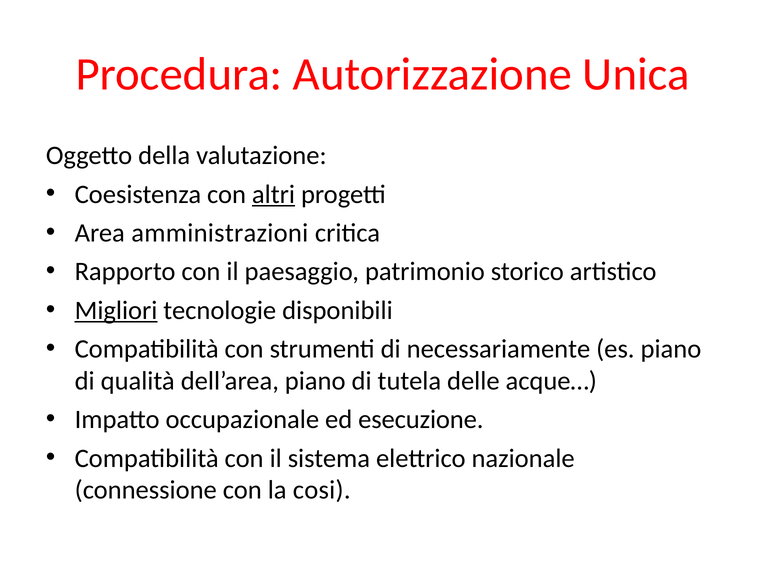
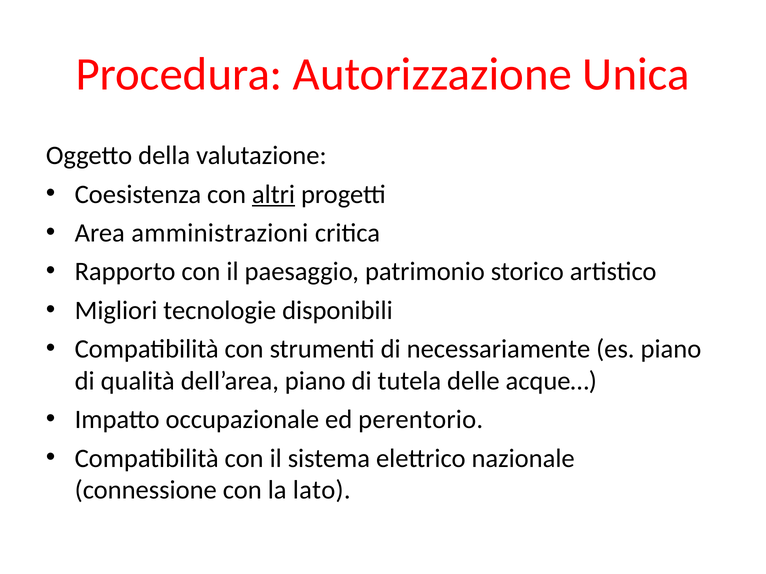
Migliori underline: present -> none (116, 311)
esecuzione: esecuzione -> perentorio (421, 420)
cosi: cosi -> lato (322, 491)
